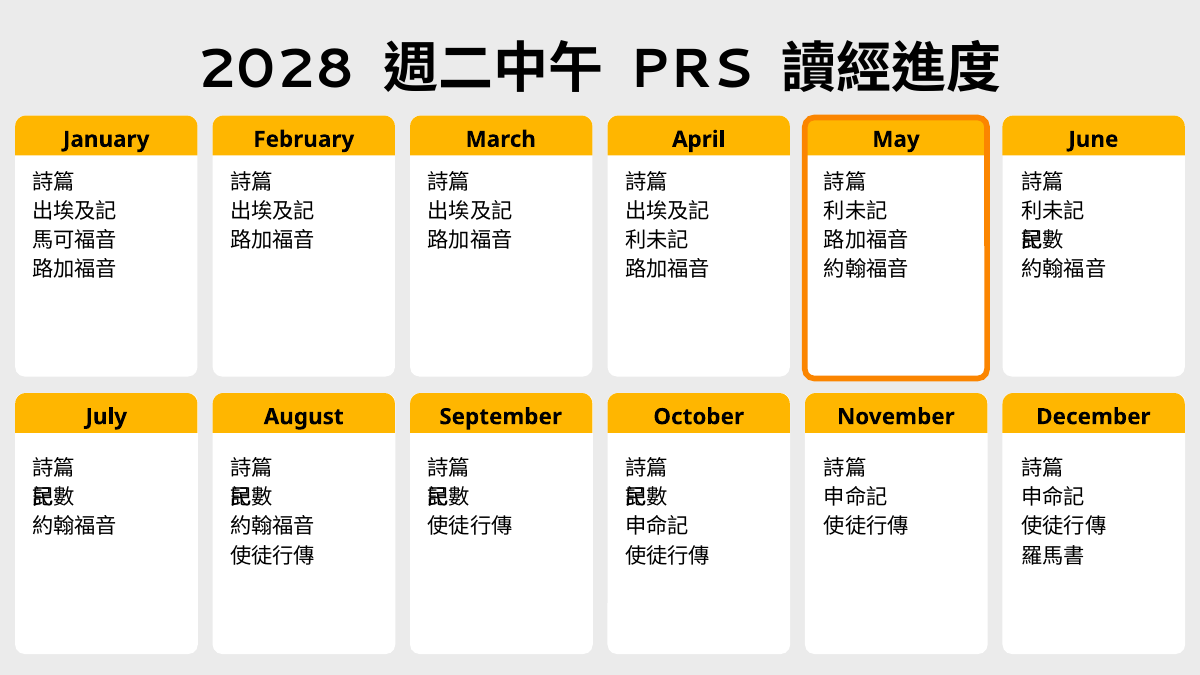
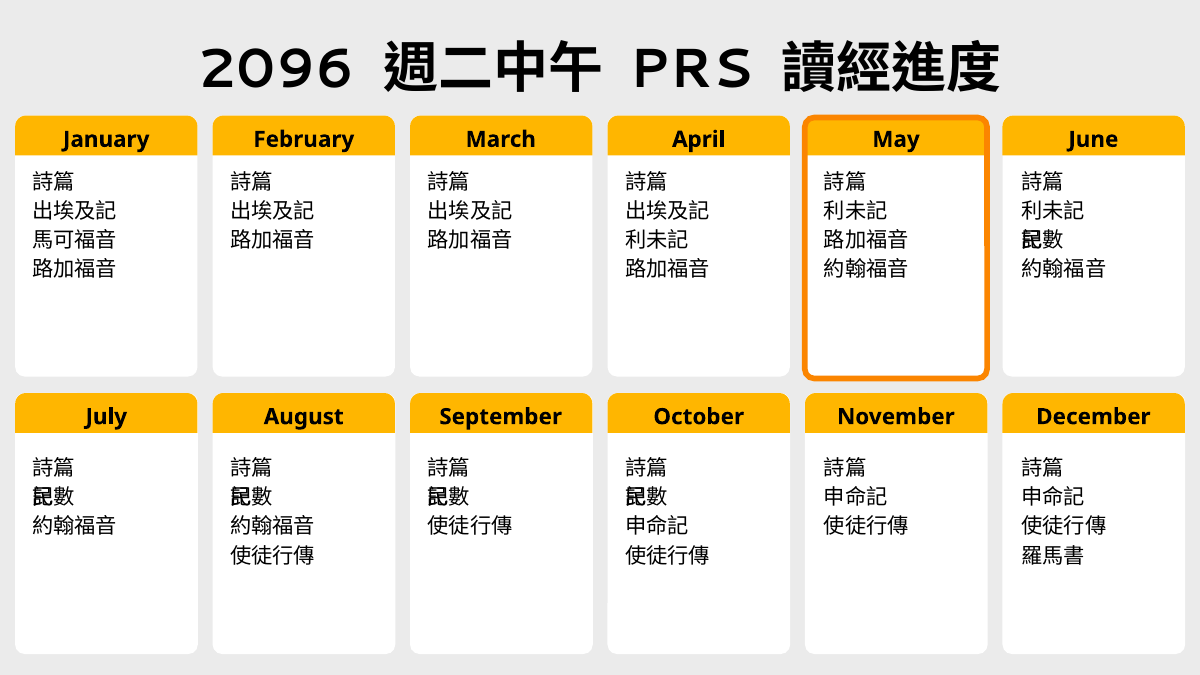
2028: 2028 -> 2096 (276, 69)
